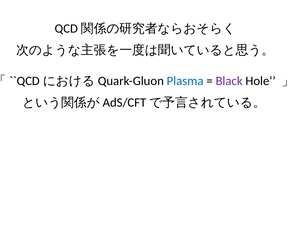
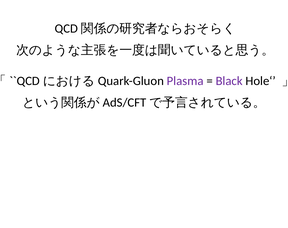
Plasma colour: blue -> purple (185, 81)
